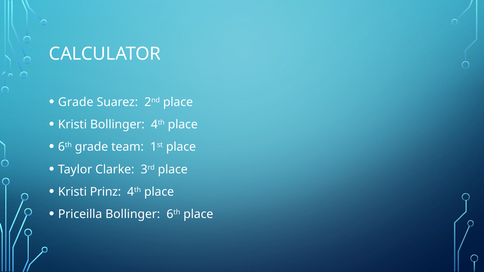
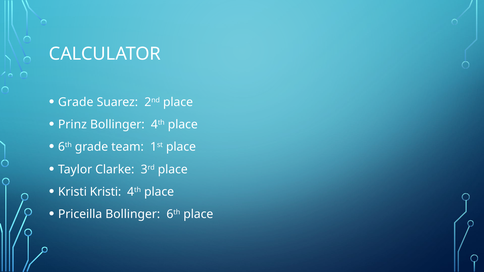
Kristi: Kristi -> Prinz (72, 125)
Kristi Prinz: Prinz -> Kristi (106, 192)
